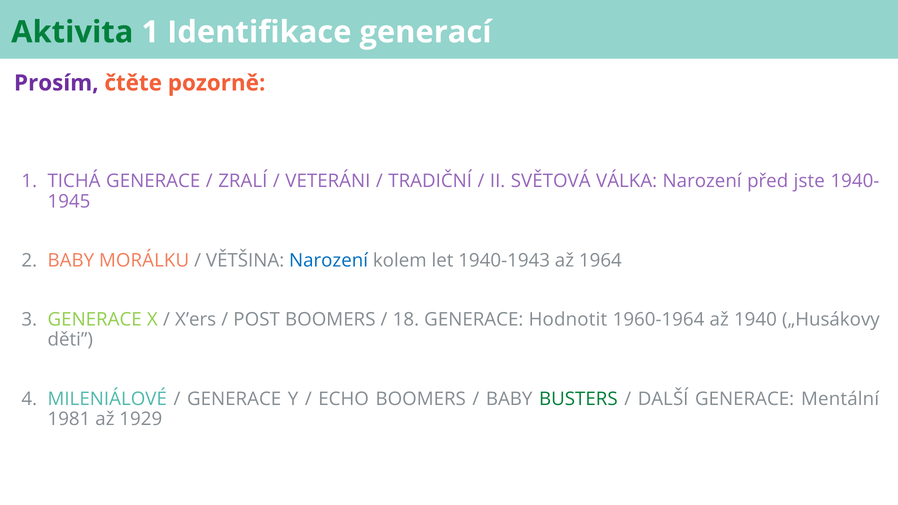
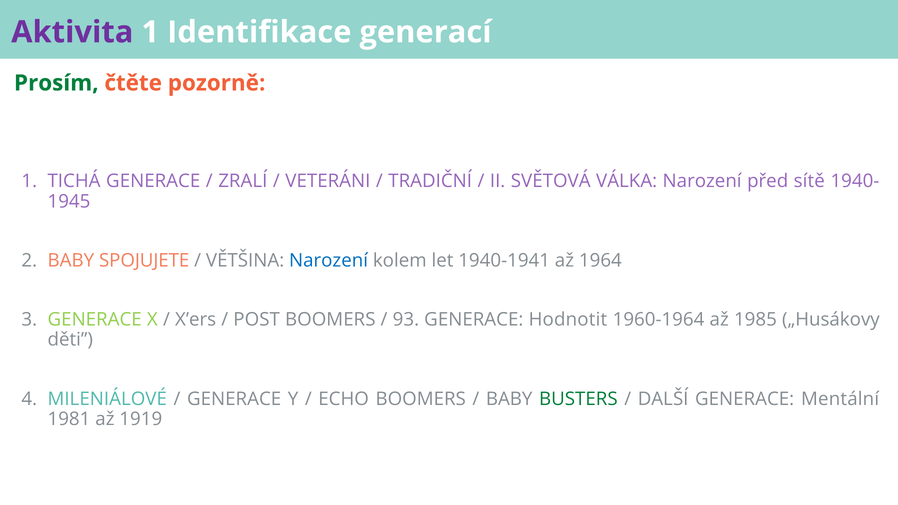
Aktivita colour: green -> purple (72, 32)
Prosím colour: purple -> green (56, 83)
jste: jste -> sítě (809, 181)
MORÁLKU: MORÁLKU -> SPOJUJETE (144, 261)
1940-1943: 1940-1943 -> 1940-1941 (504, 261)
18: 18 -> 93 (406, 320)
1940: 1940 -> 1985 (755, 320)
1929: 1929 -> 1919 (141, 419)
